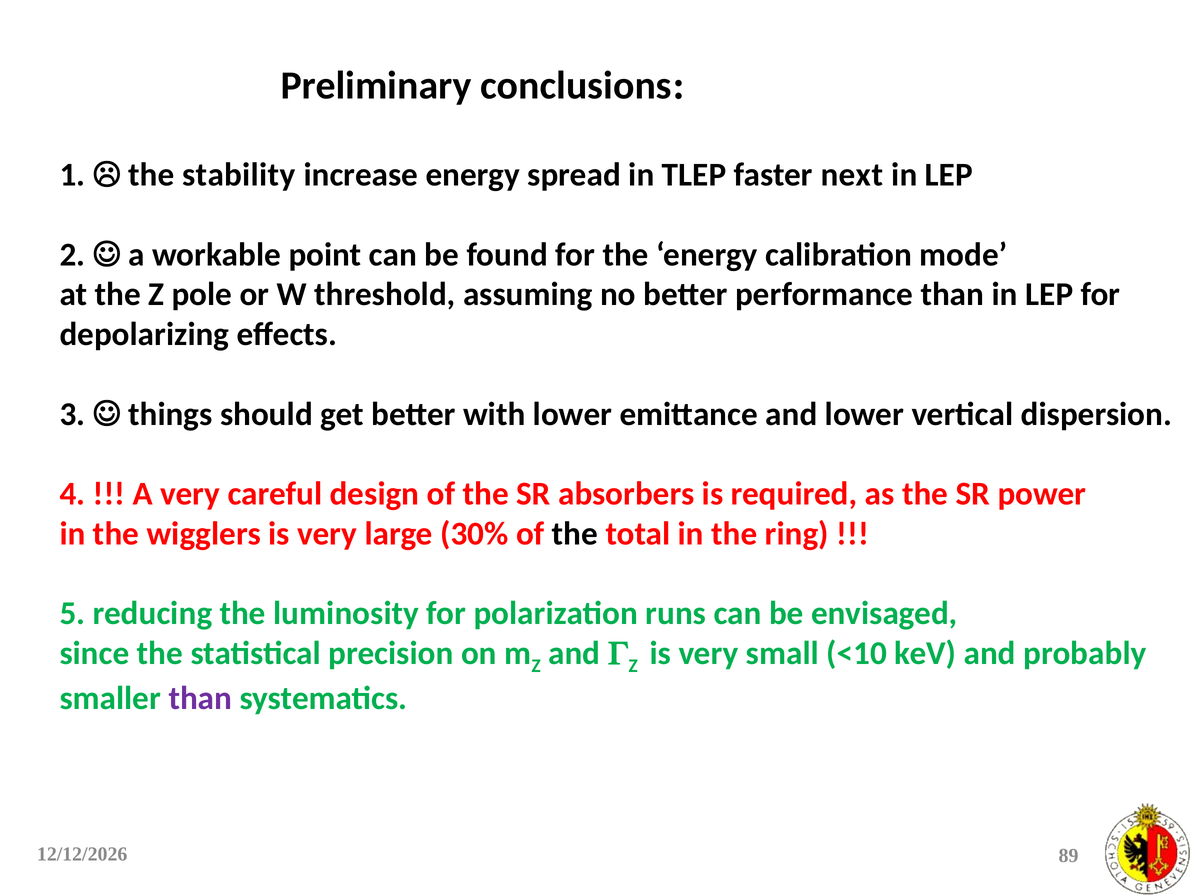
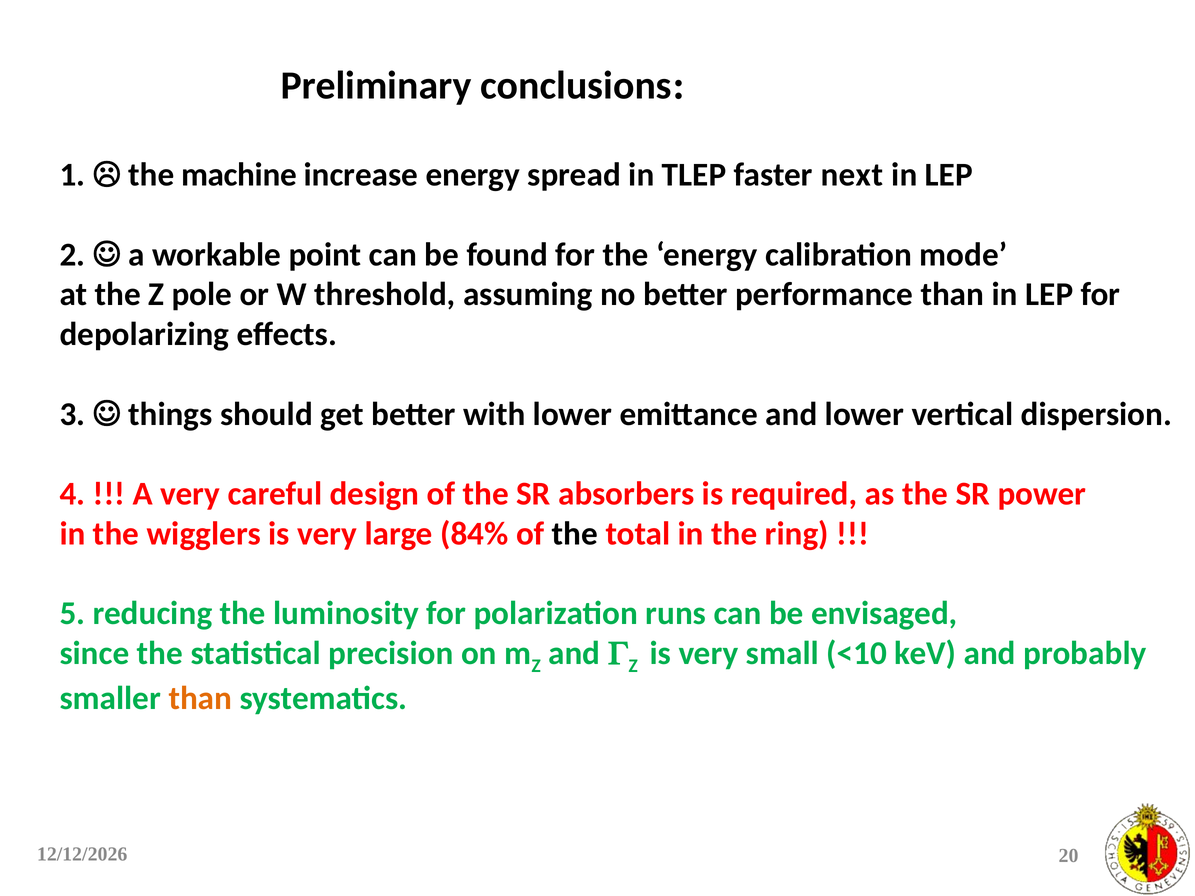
stability: stability -> machine (239, 175)
30%: 30% -> 84% (474, 534)
than colour: purple -> orange (200, 699)
89: 89 -> 20 (1069, 856)
